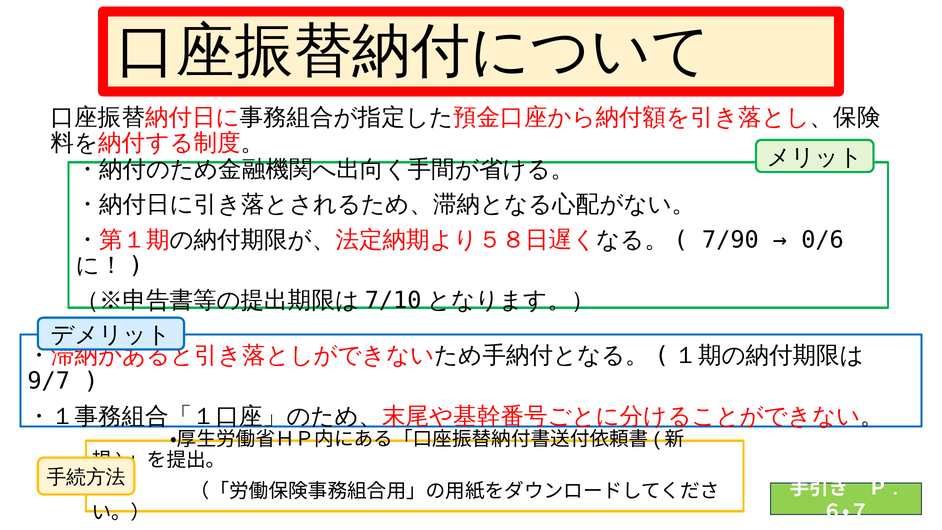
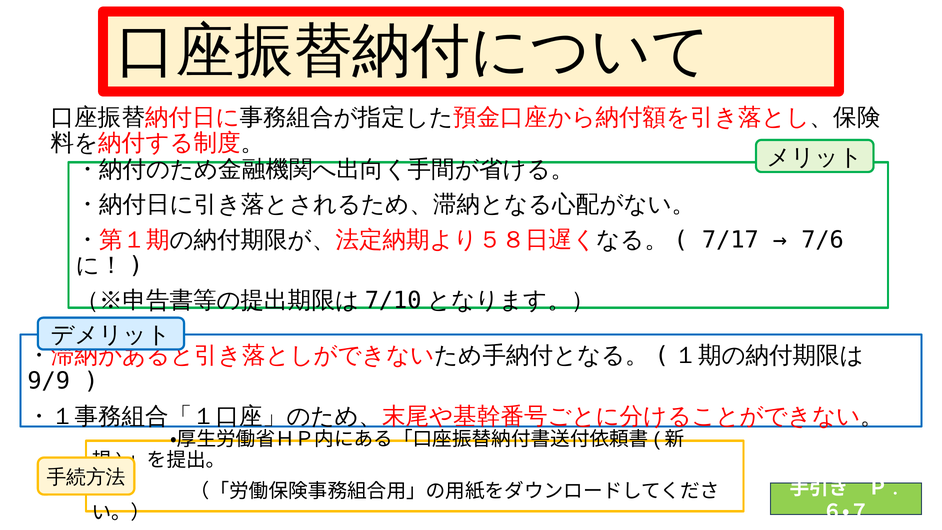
7/90: 7/90 -> 7/17 (730, 240)
0/6: 0/6 -> 7/6 (823, 240)
9/7: 9/7 -> 9/9 (49, 381)
